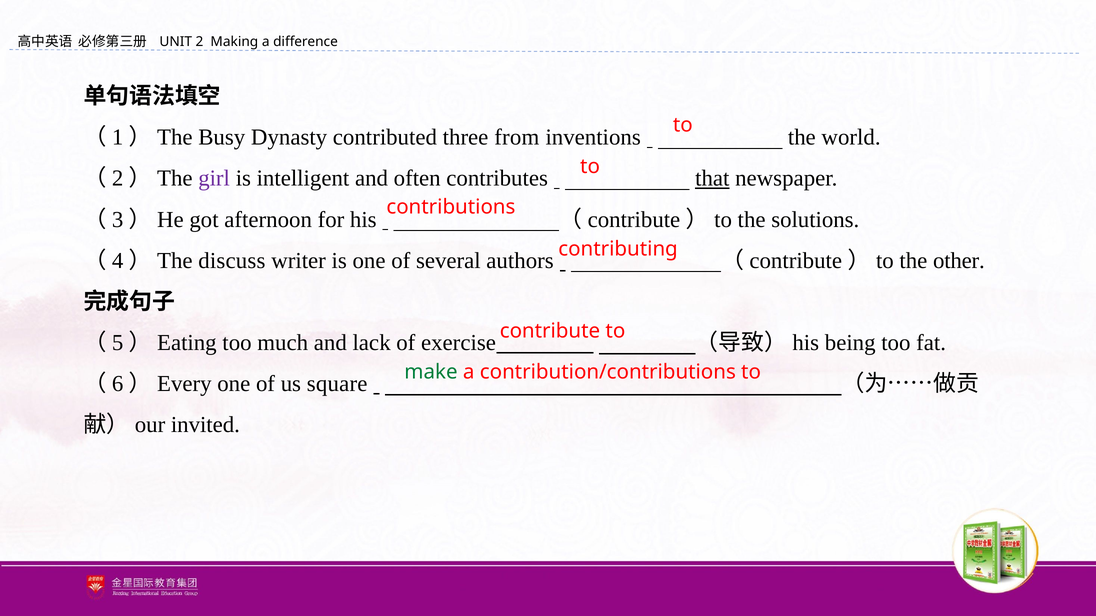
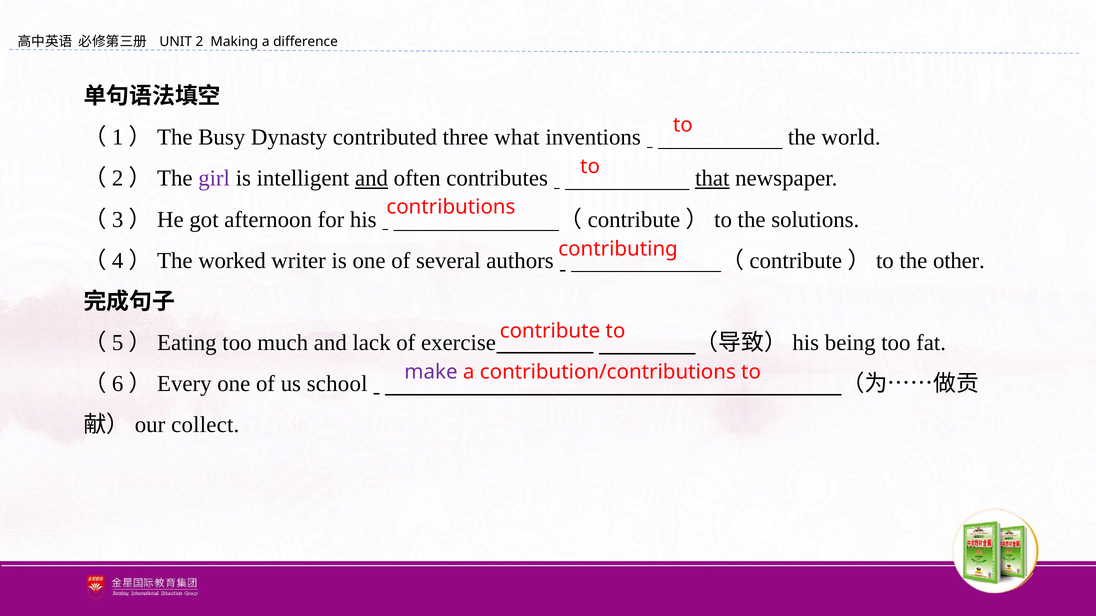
from: from -> what (517, 138)
and underline: none -> present (372, 179)
discuss: discuss -> worked (232, 261)
make colour: green -> purple (431, 372)
square: square -> school (337, 384)
invited: invited -> collect (205, 425)
